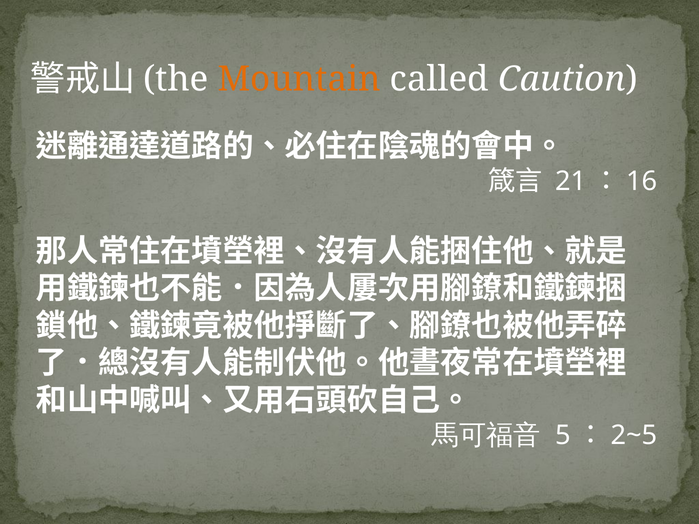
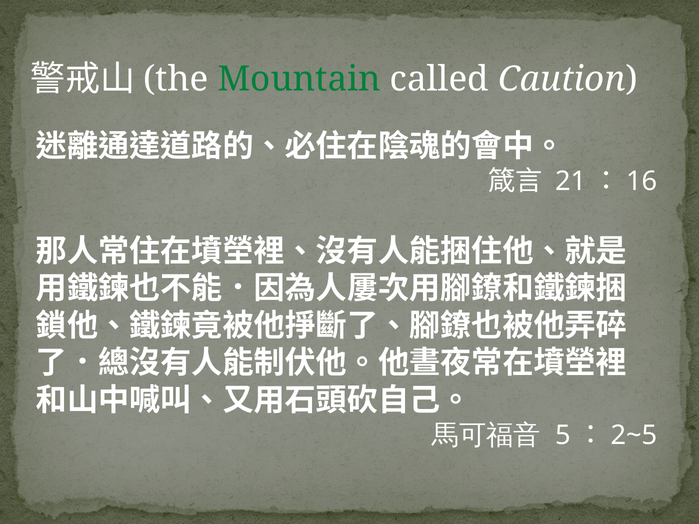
Mountain colour: orange -> green (299, 79)
